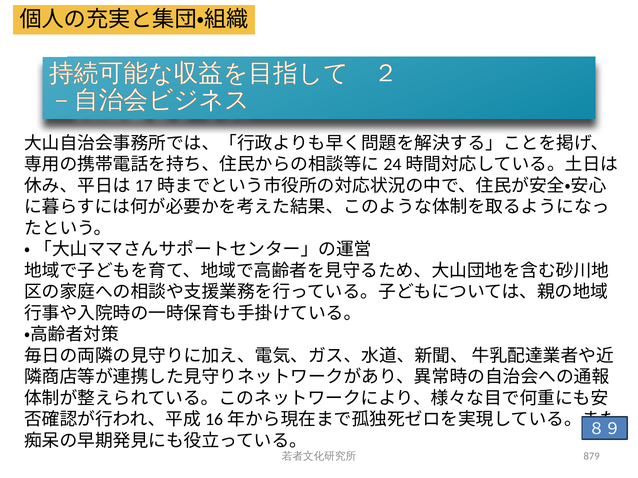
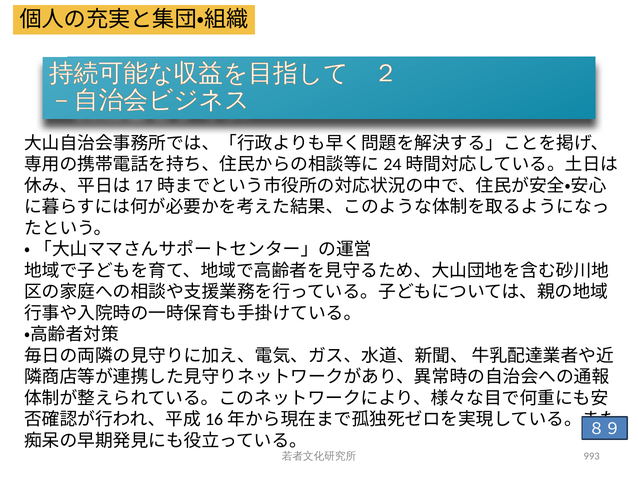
879: 879 -> 993 (592, 457)
